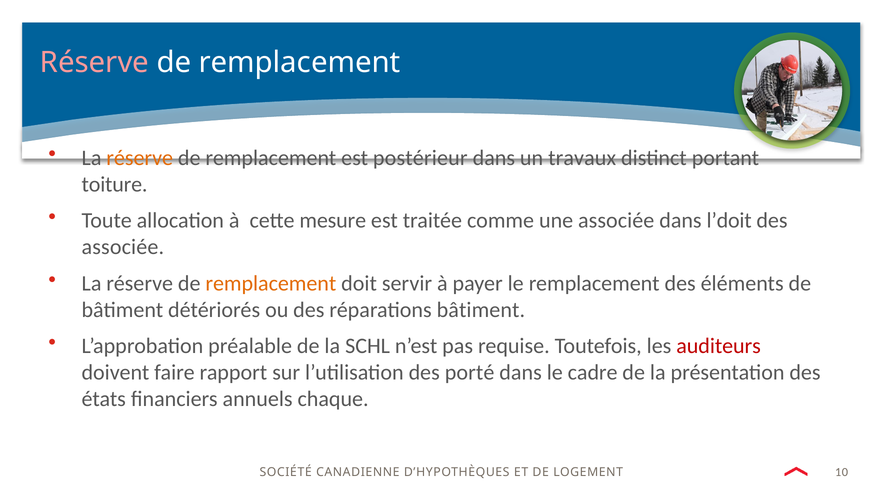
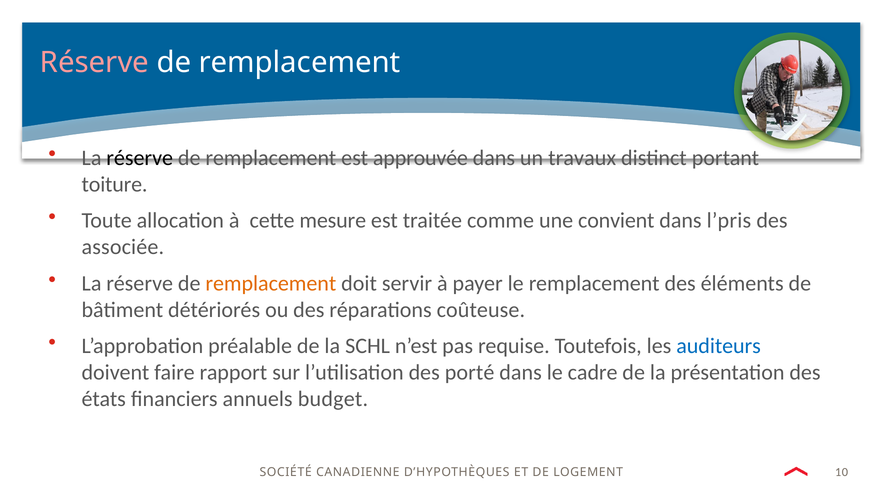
réserve colour: orange -> black (140, 158)
postérieur: postérieur -> approuvée (420, 158)
une associée: associée -> convient (616, 220)
l’doit: l’doit -> l’pris (729, 220)
réparations bâtiment: bâtiment -> coûteuse (481, 310)
auditeurs colour: red -> blue (719, 346)
chaque: chaque -> budget (333, 399)
